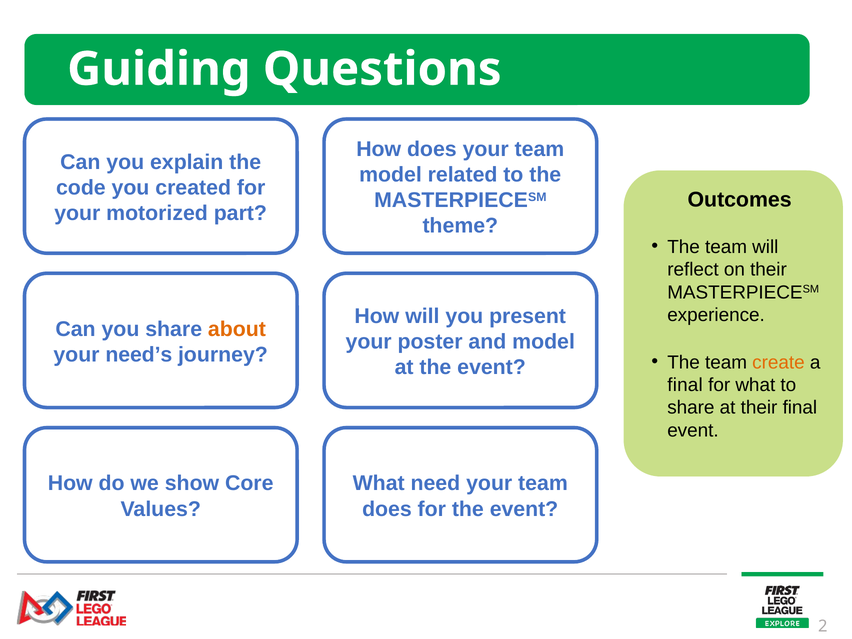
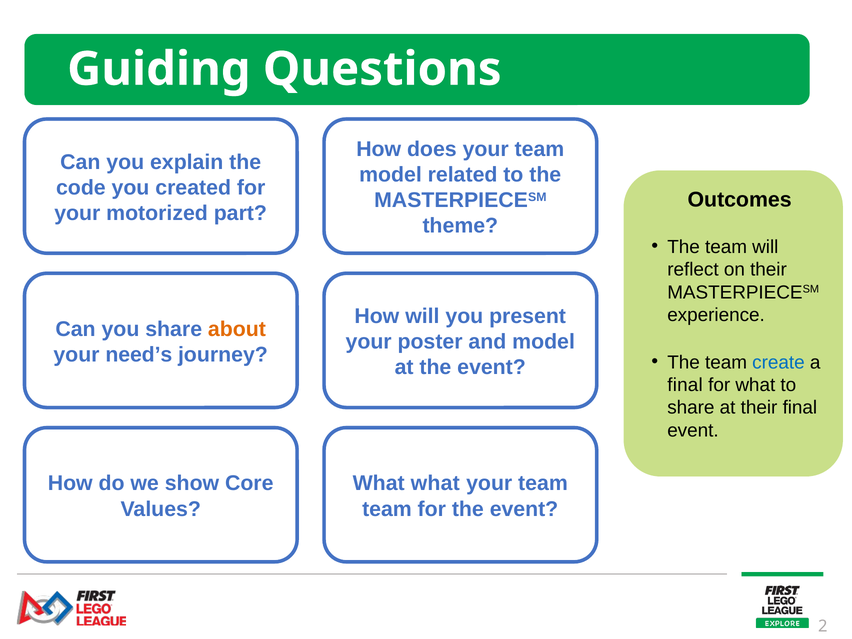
create colour: orange -> blue (778, 362)
What need: need -> what (435, 483)
does: does -> team (387, 509)
